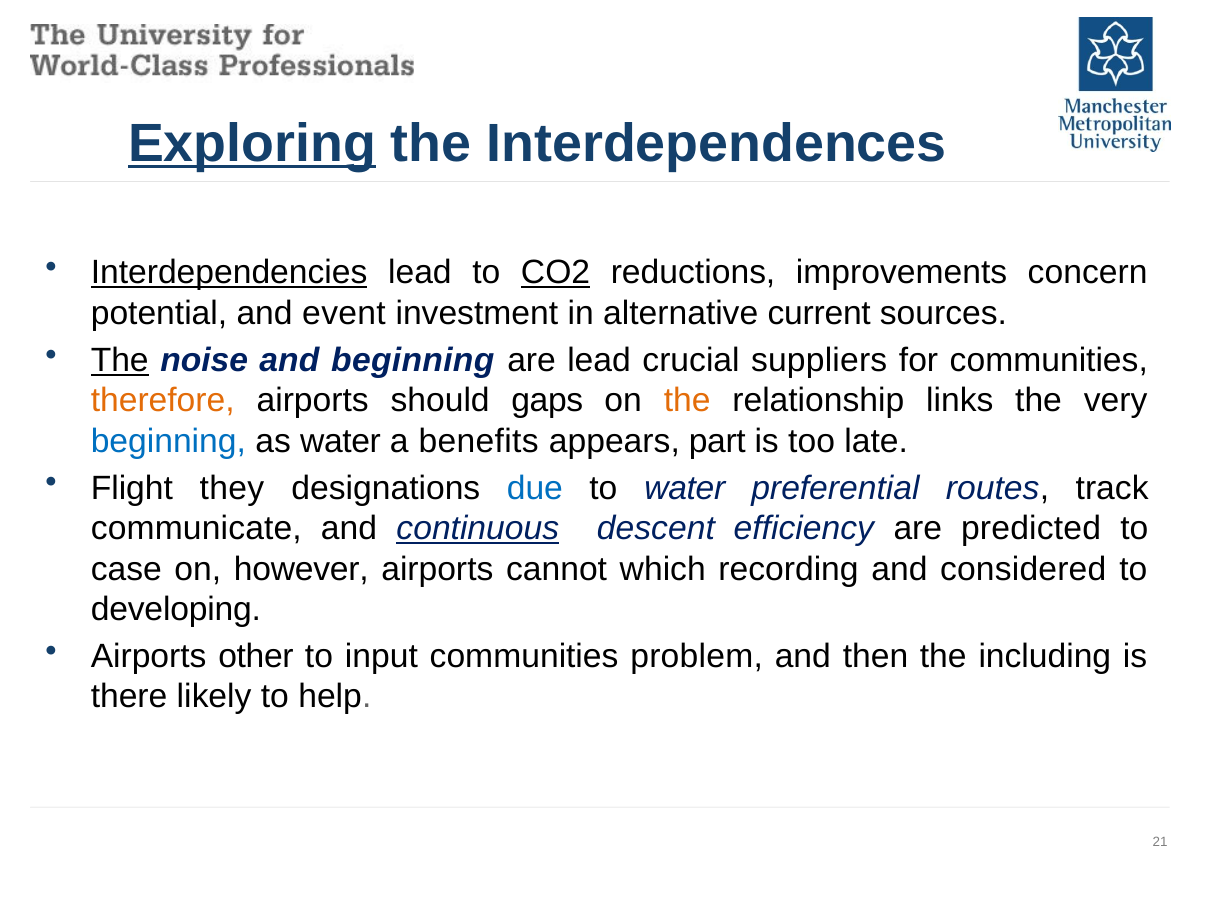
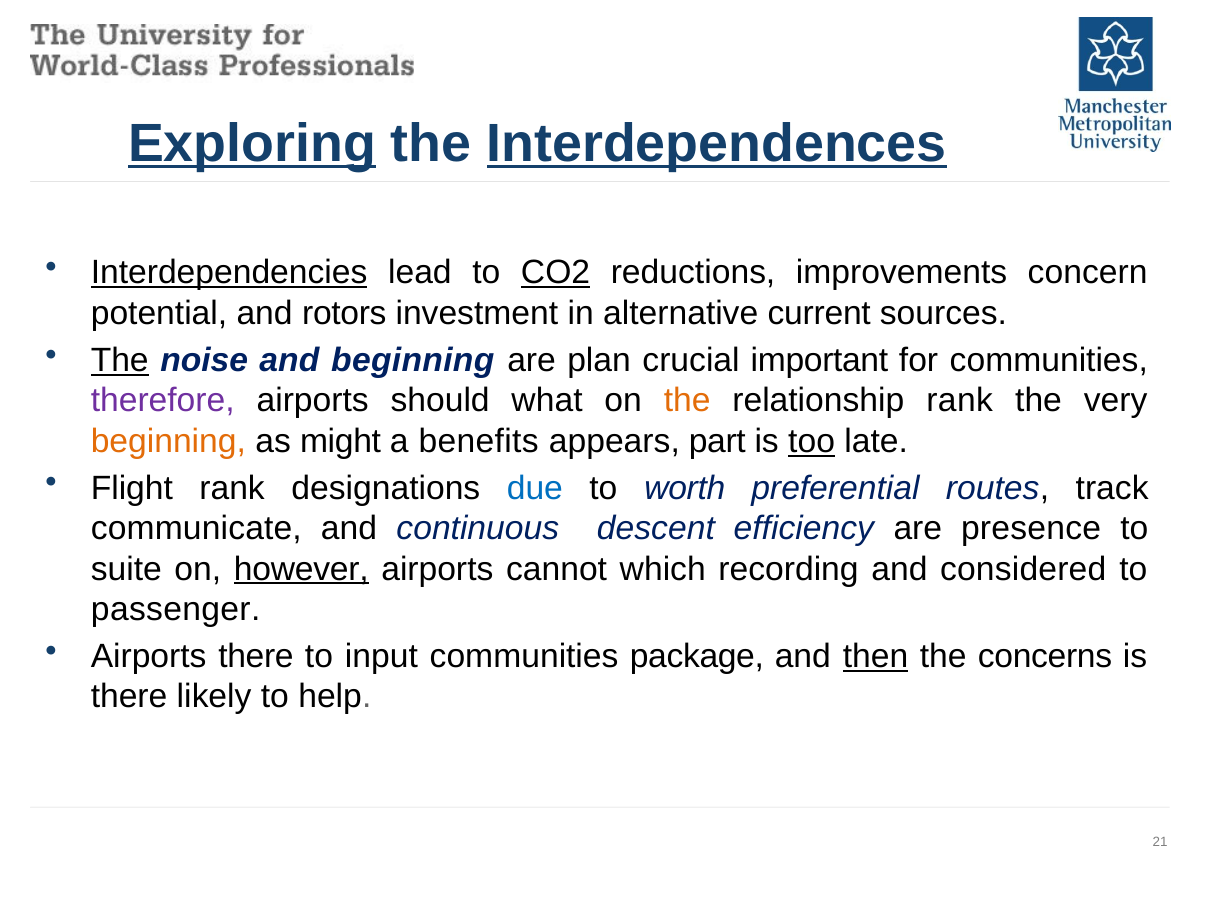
Interdependences underline: none -> present (717, 143)
event: event -> rotors (344, 313)
are lead: lead -> plan (599, 360)
suppliers: suppliers -> important (819, 360)
therefore colour: orange -> purple (163, 400)
gaps: gaps -> what (547, 400)
relationship links: links -> rank (960, 400)
beginning colour: blue -> orange (168, 441)
as water: water -> might (341, 441)
too underline: none -> present (812, 441)
Flight they: they -> rank (232, 488)
to water: water -> worth (685, 488)
continuous underline: present -> none (478, 528)
predicted: predicted -> presence (1031, 528)
case: case -> suite (126, 569)
however underline: none -> present (301, 569)
developing: developing -> passenger (176, 609)
Airports other: other -> there (256, 656)
problem: problem -> package (697, 656)
then underline: none -> present (876, 656)
including: including -> concerns (1045, 656)
